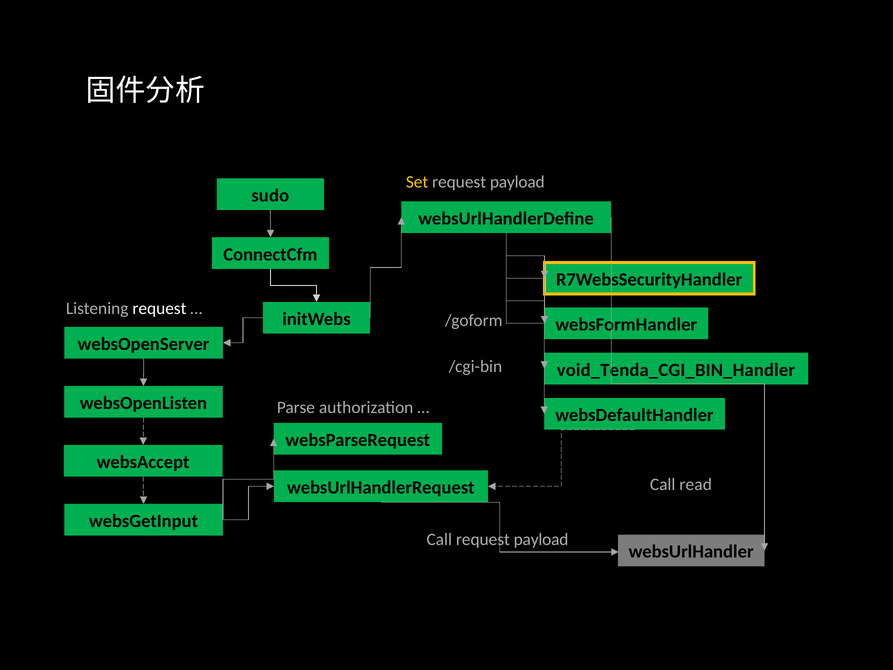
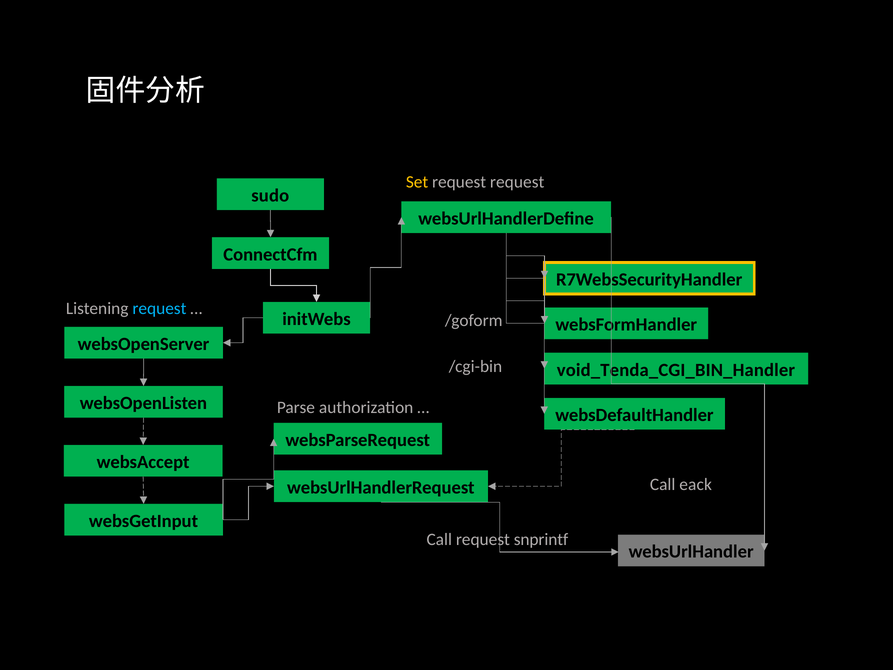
payload: payload -> request (517, 182)
request colour: white -> light blue (159, 308)
read: read -> eack (696, 485)
Call request payload: payload -> snprintf (541, 539)
